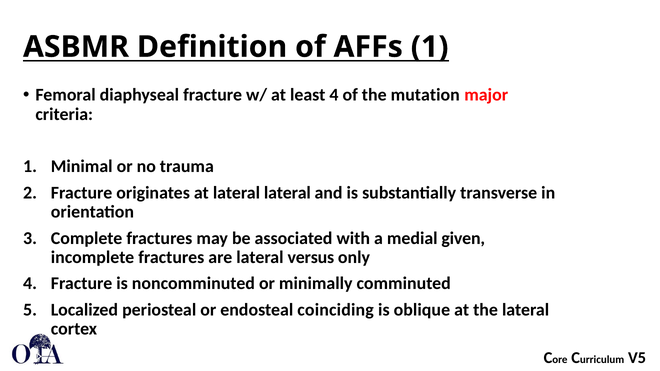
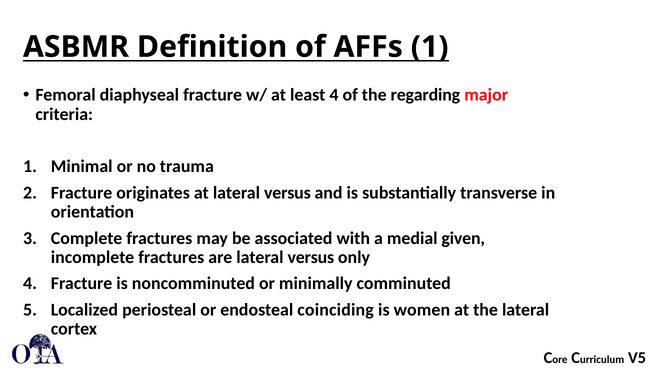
mutation: mutation -> regarding (425, 95)
at lateral lateral: lateral -> versus (287, 193)
oblique: oblique -> women (422, 310)
